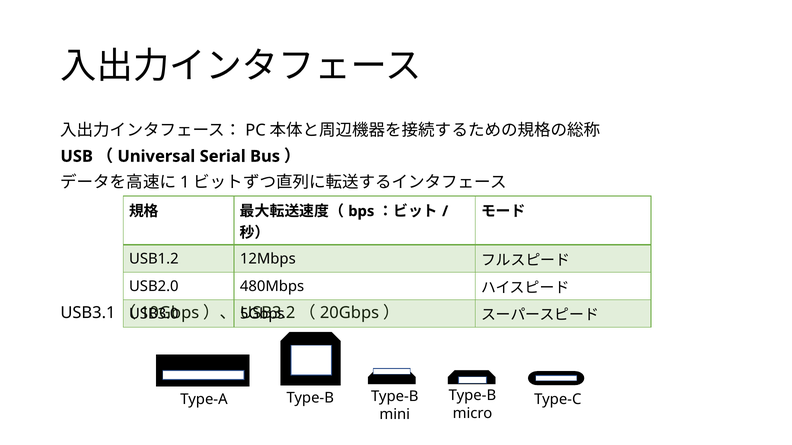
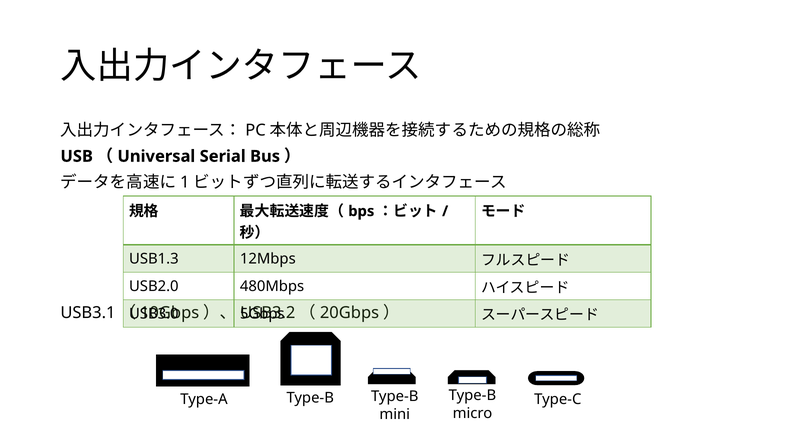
USB1.2: USB1.2 -> USB1.3 (154, 259)
